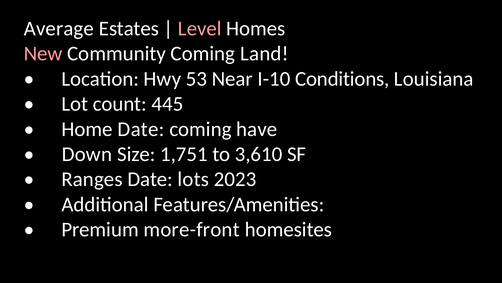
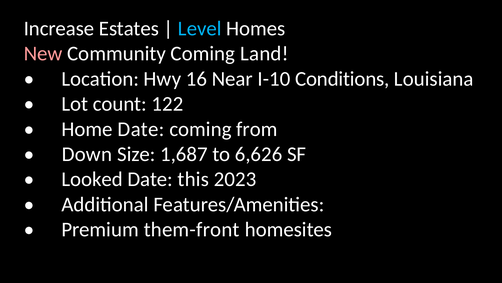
Average: Average -> Increase (59, 28)
Level colour: pink -> light blue (200, 28)
53: 53 -> 16 (196, 79)
445: 445 -> 122 (167, 104)
have: have -> from (257, 129)
1,751: 1,751 -> 1,687 (184, 154)
3,610: 3,610 -> 6,626 (259, 154)
Ranges: Ranges -> Looked (92, 179)
lots: lots -> this (193, 179)
more-front: more-front -> them-front (192, 229)
